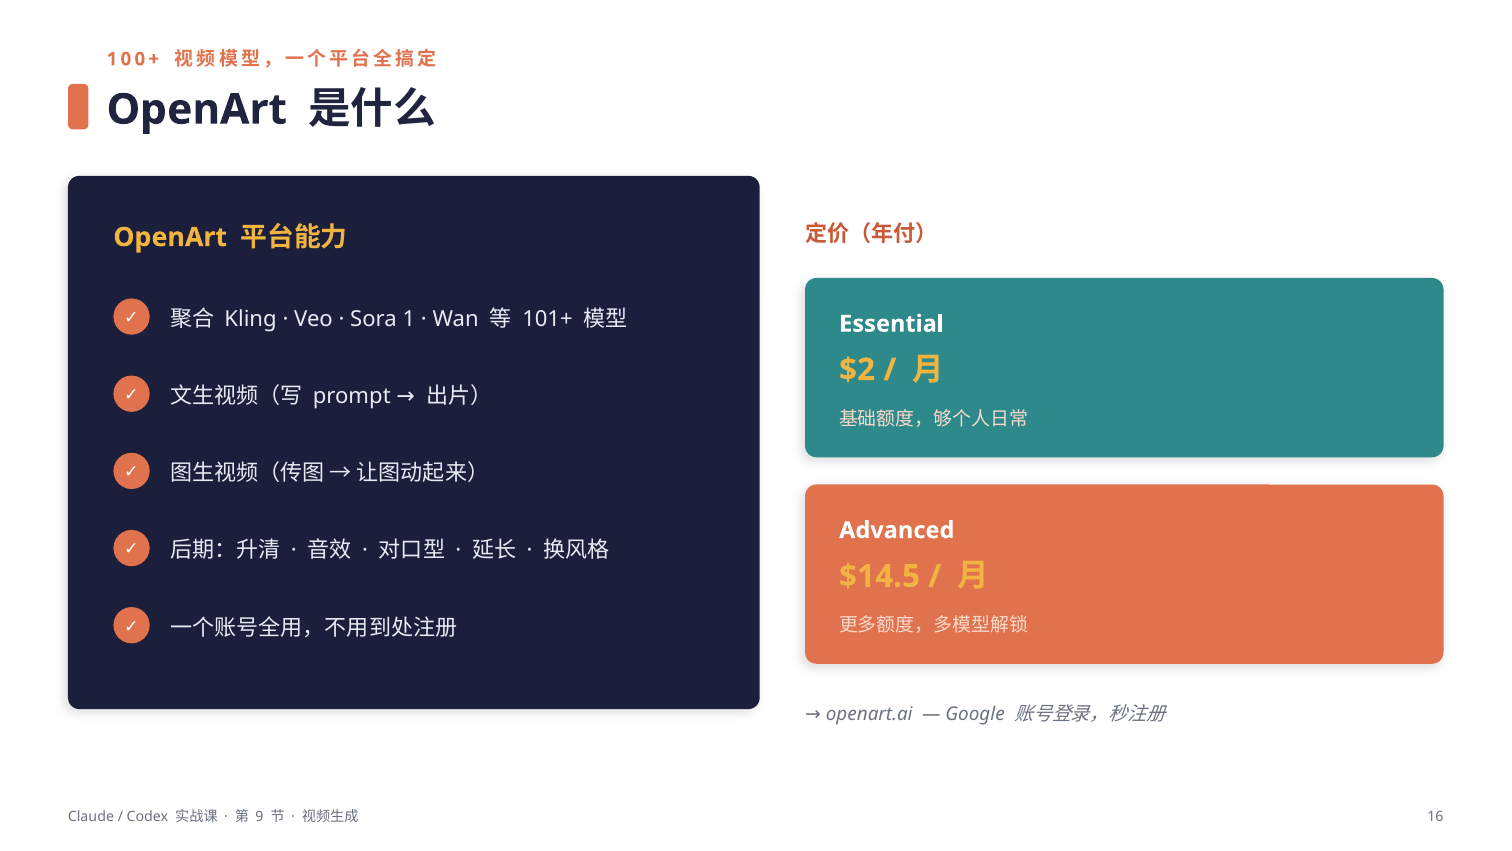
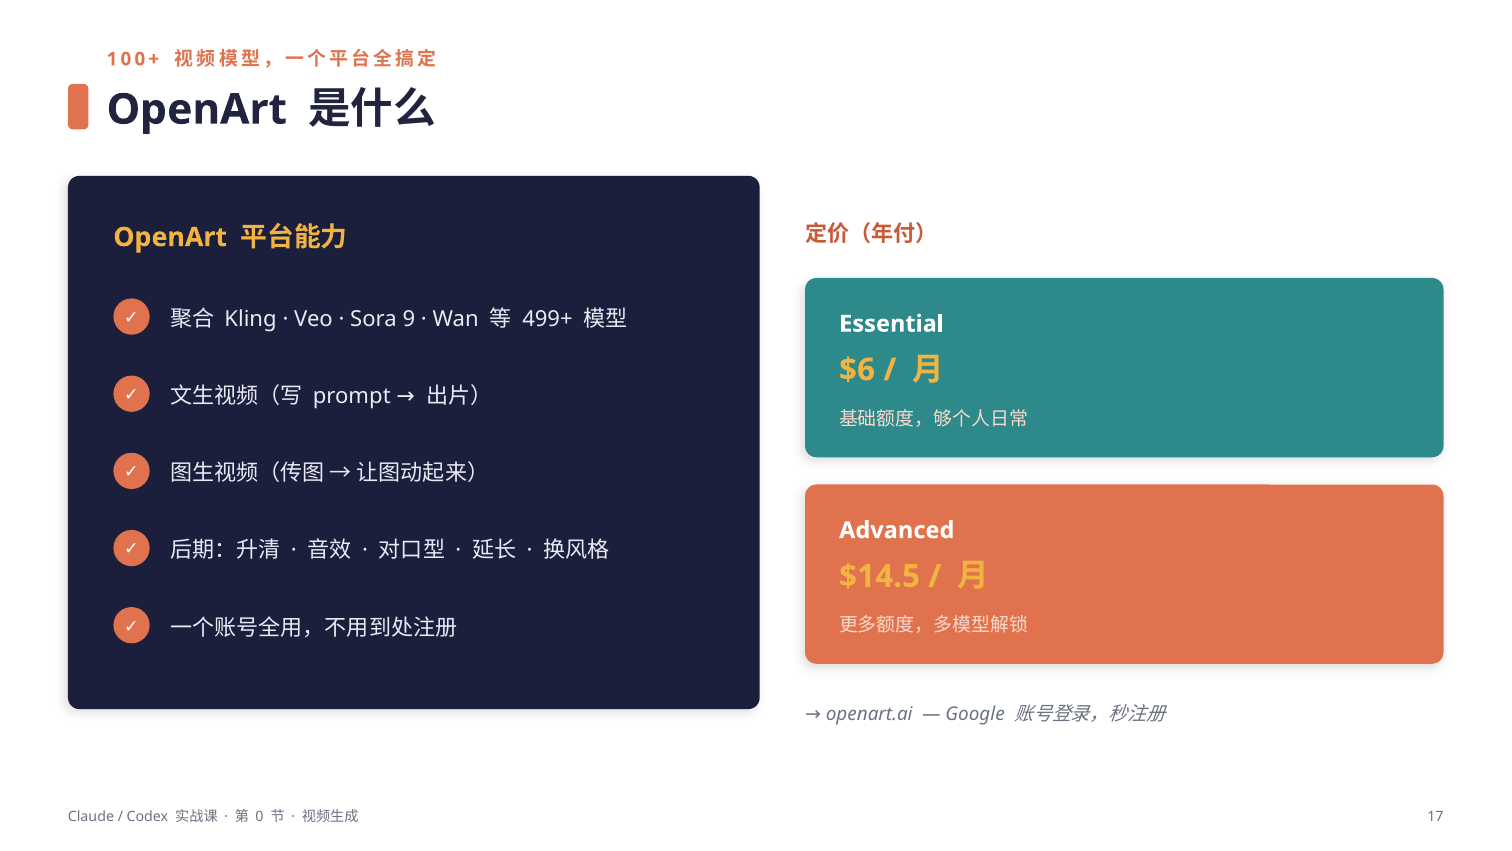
1: 1 -> 9 (409, 319)
101+: 101+ -> 499+ (547, 319)
$2: $2 -> $6 (857, 370)
9: 9 -> 0 (259, 816)
16: 16 -> 17 (1436, 816)
